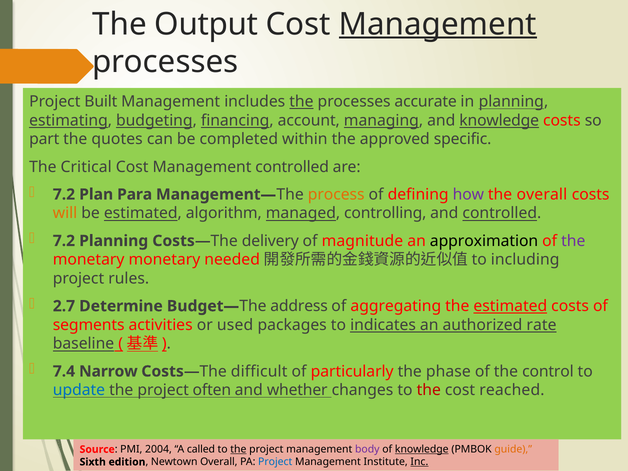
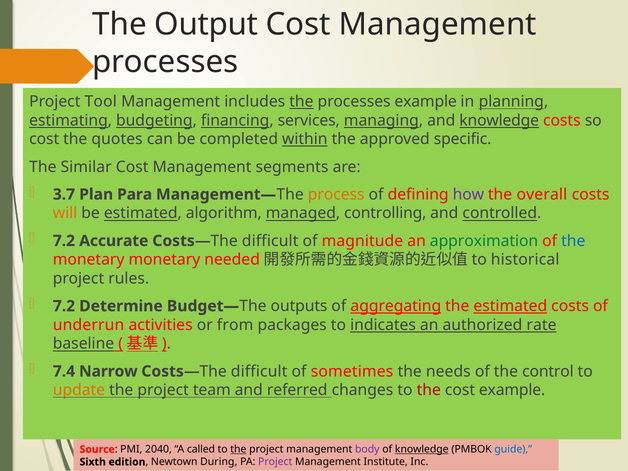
Management underline: present -> none (438, 24)
Built: Built -> Tool (101, 102)
processes accurate: accurate -> example (426, 102)
account: account -> services (309, 120)
part: part -> cost (44, 139)
within underline: none -> present (305, 139)
Critical: Critical -> Similar (86, 167)
Management controlled: controlled -> segments (292, 167)
7.2: 7.2 -> 3.7 (64, 194)
7.2 Planning: Planning -> Accurate (114, 241)
delivery: delivery -> difficult (270, 241)
approximation colour: black -> green (484, 241)
the colour: purple -> blue (573, 241)
including: including -> historical (525, 260)
2.7: 2.7 -> 7.2 (64, 306)
address: address -> outputs (299, 306)
aggregating underline: none -> present (396, 306)
segments: segments -> underrun (89, 325)
used: used -> from (235, 325)
particularly: particularly -> sometimes (352, 371)
phase: phase -> needs (448, 371)
update colour: blue -> orange (79, 390)
often: often -> team (212, 390)
whether: whether -> referred (297, 390)
cost reached: reached -> example (512, 390)
2004: 2004 -> 2040 (158, 449)
guide colour: orange -> blue (513, 449)
Newtown Overall: Overall -> During (219, 462)
Project colour: blue -> purple (275, 462)
Inc underline: present -> none (419, 462)
